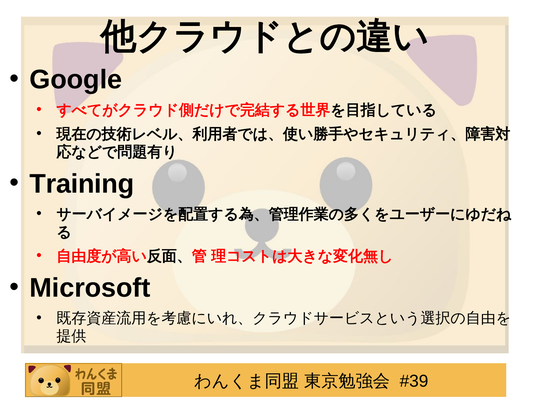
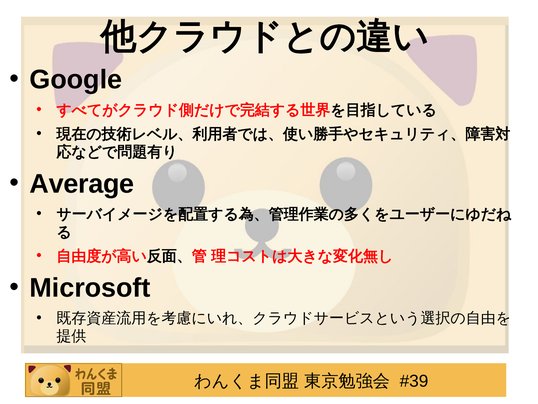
Training: Training -> Average (82, 184)
